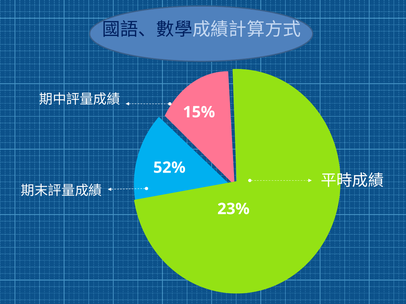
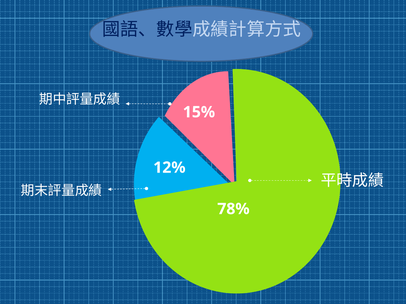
52%: 52% -> 12% (169, 168)
23%: 23% -> 78% (233, 209)
